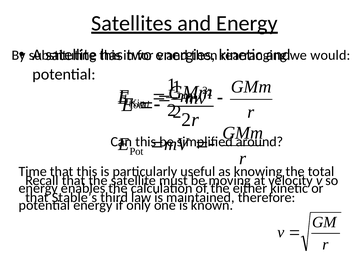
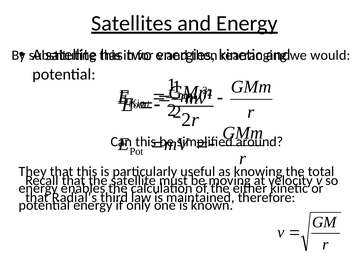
Time: Time -> They (33, 172)
Stable’s: Stable’s -> Radial’s (75, 198)
